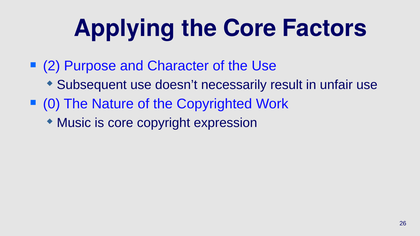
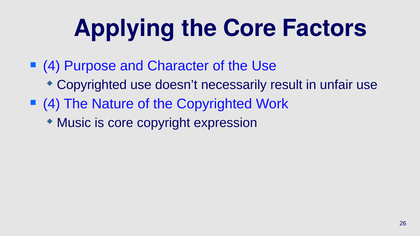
2: 2 -> 4 (52, 66)
Subsequent: Subsequent -> Copyrighted (92, 85)
0: 0 -> 4 (52, 104)
